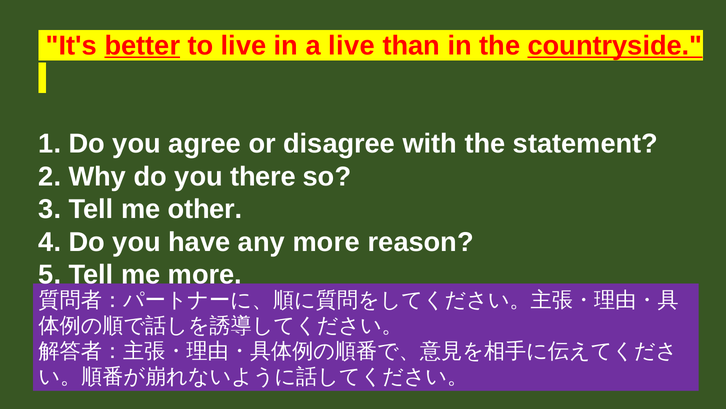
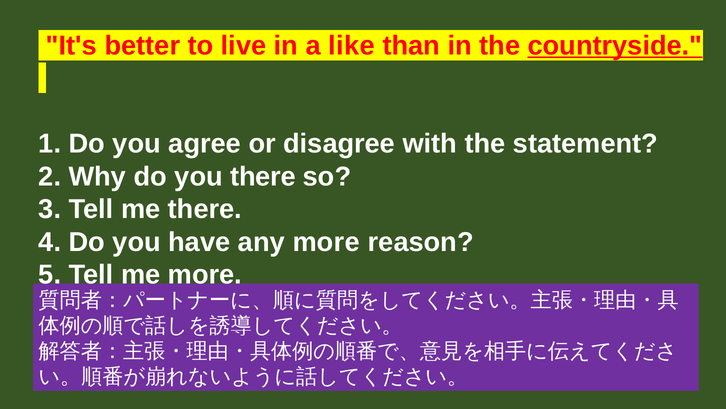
better underline: present -> none (142, 46)
a live: live -> like (352, 46)
me other: other -> there (205, 209)
